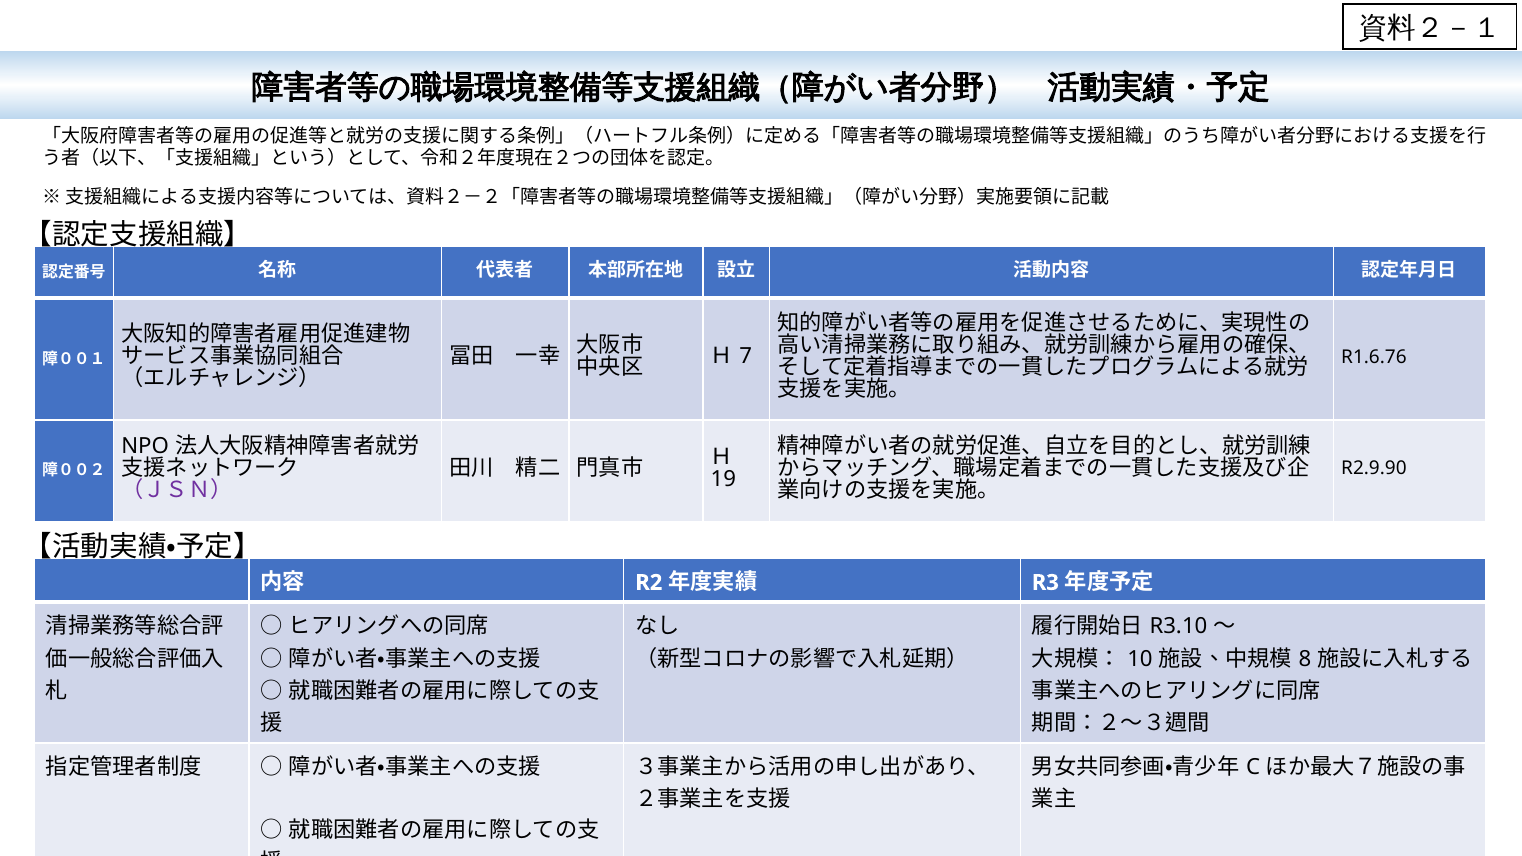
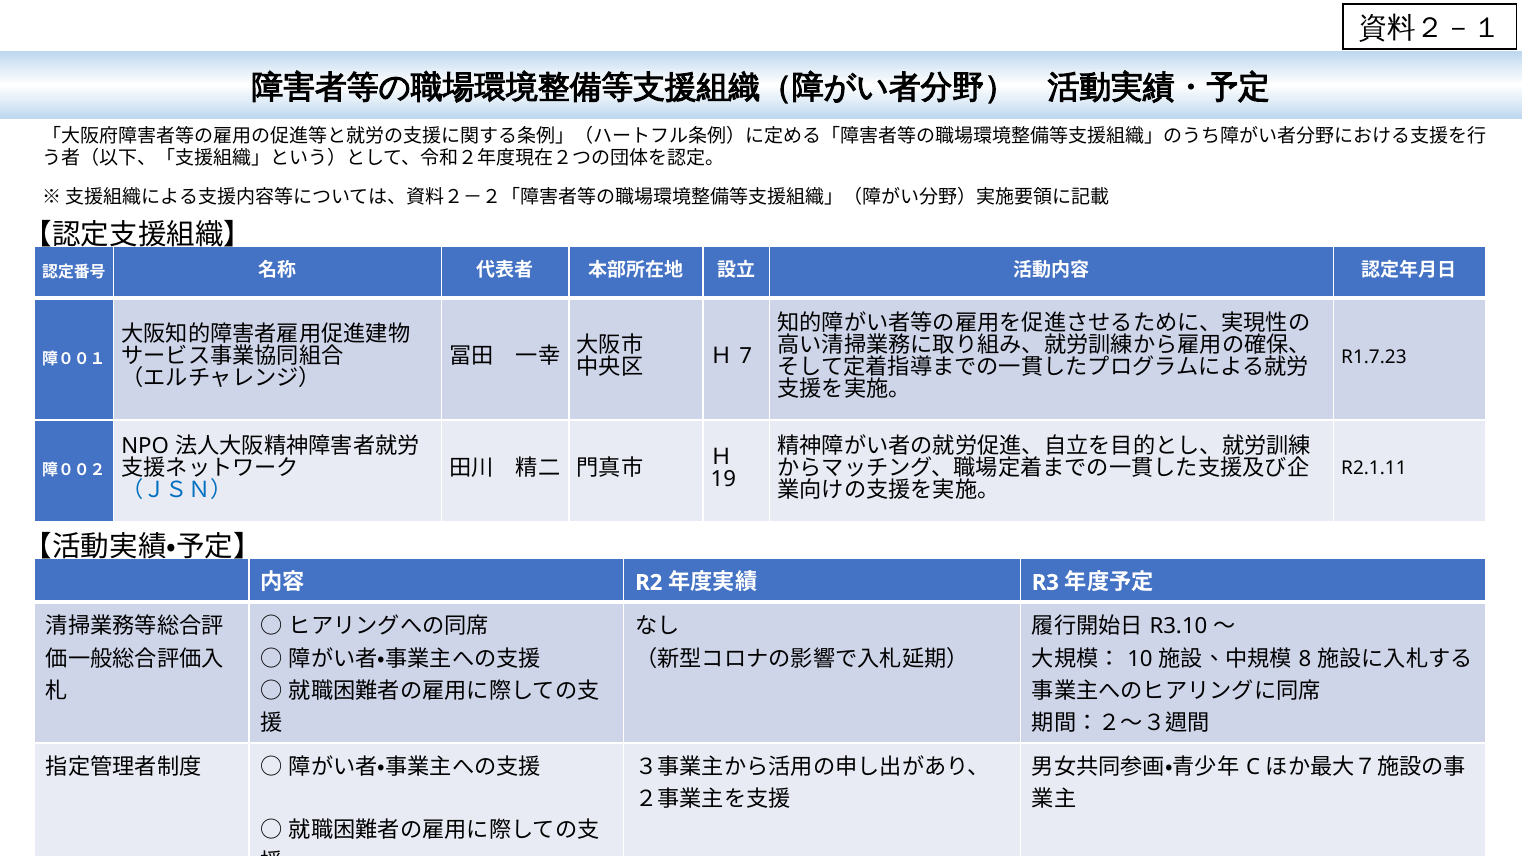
R1.6.76: R1.6.76 -> R1.7.23 (1374, 357)
R2.9.90: R2.9.90 -> R2.1.11 (1374, 468)
（ＪＳＮ） colour: purple -> blue (177, 490)
